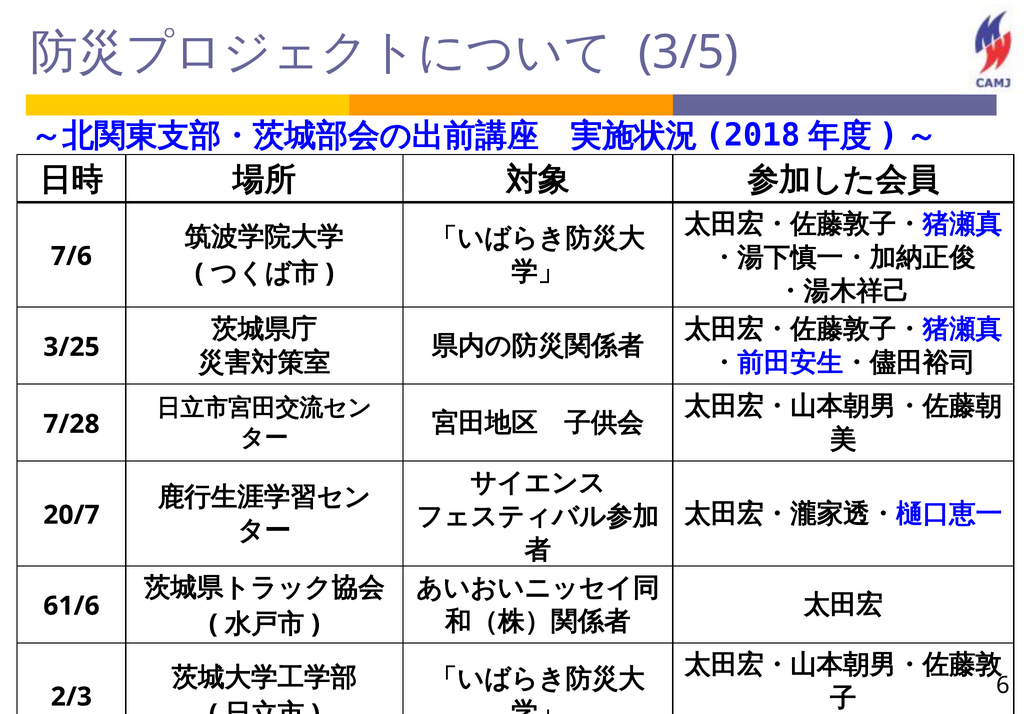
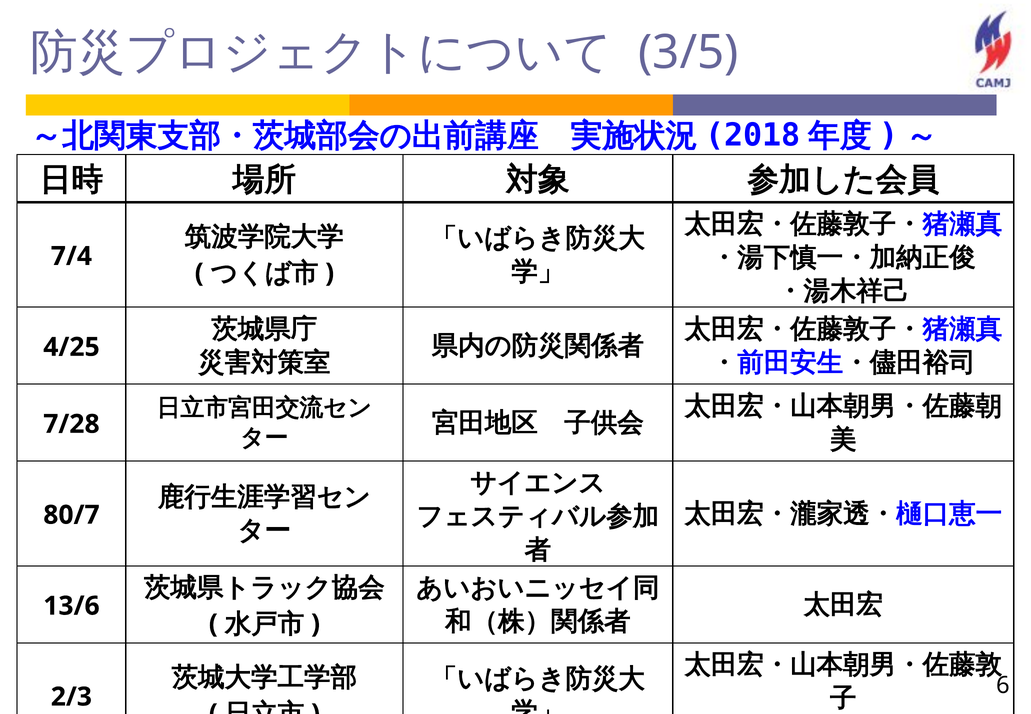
7/6: 7/6 -> 7/4 (71, 256)
3/25: 3/25 -> 4/25 (71, 347)
20/7: 20/7 -> 80/7 (71, 515)
61/6: 61/6 -> 13/6 (71, 606)
